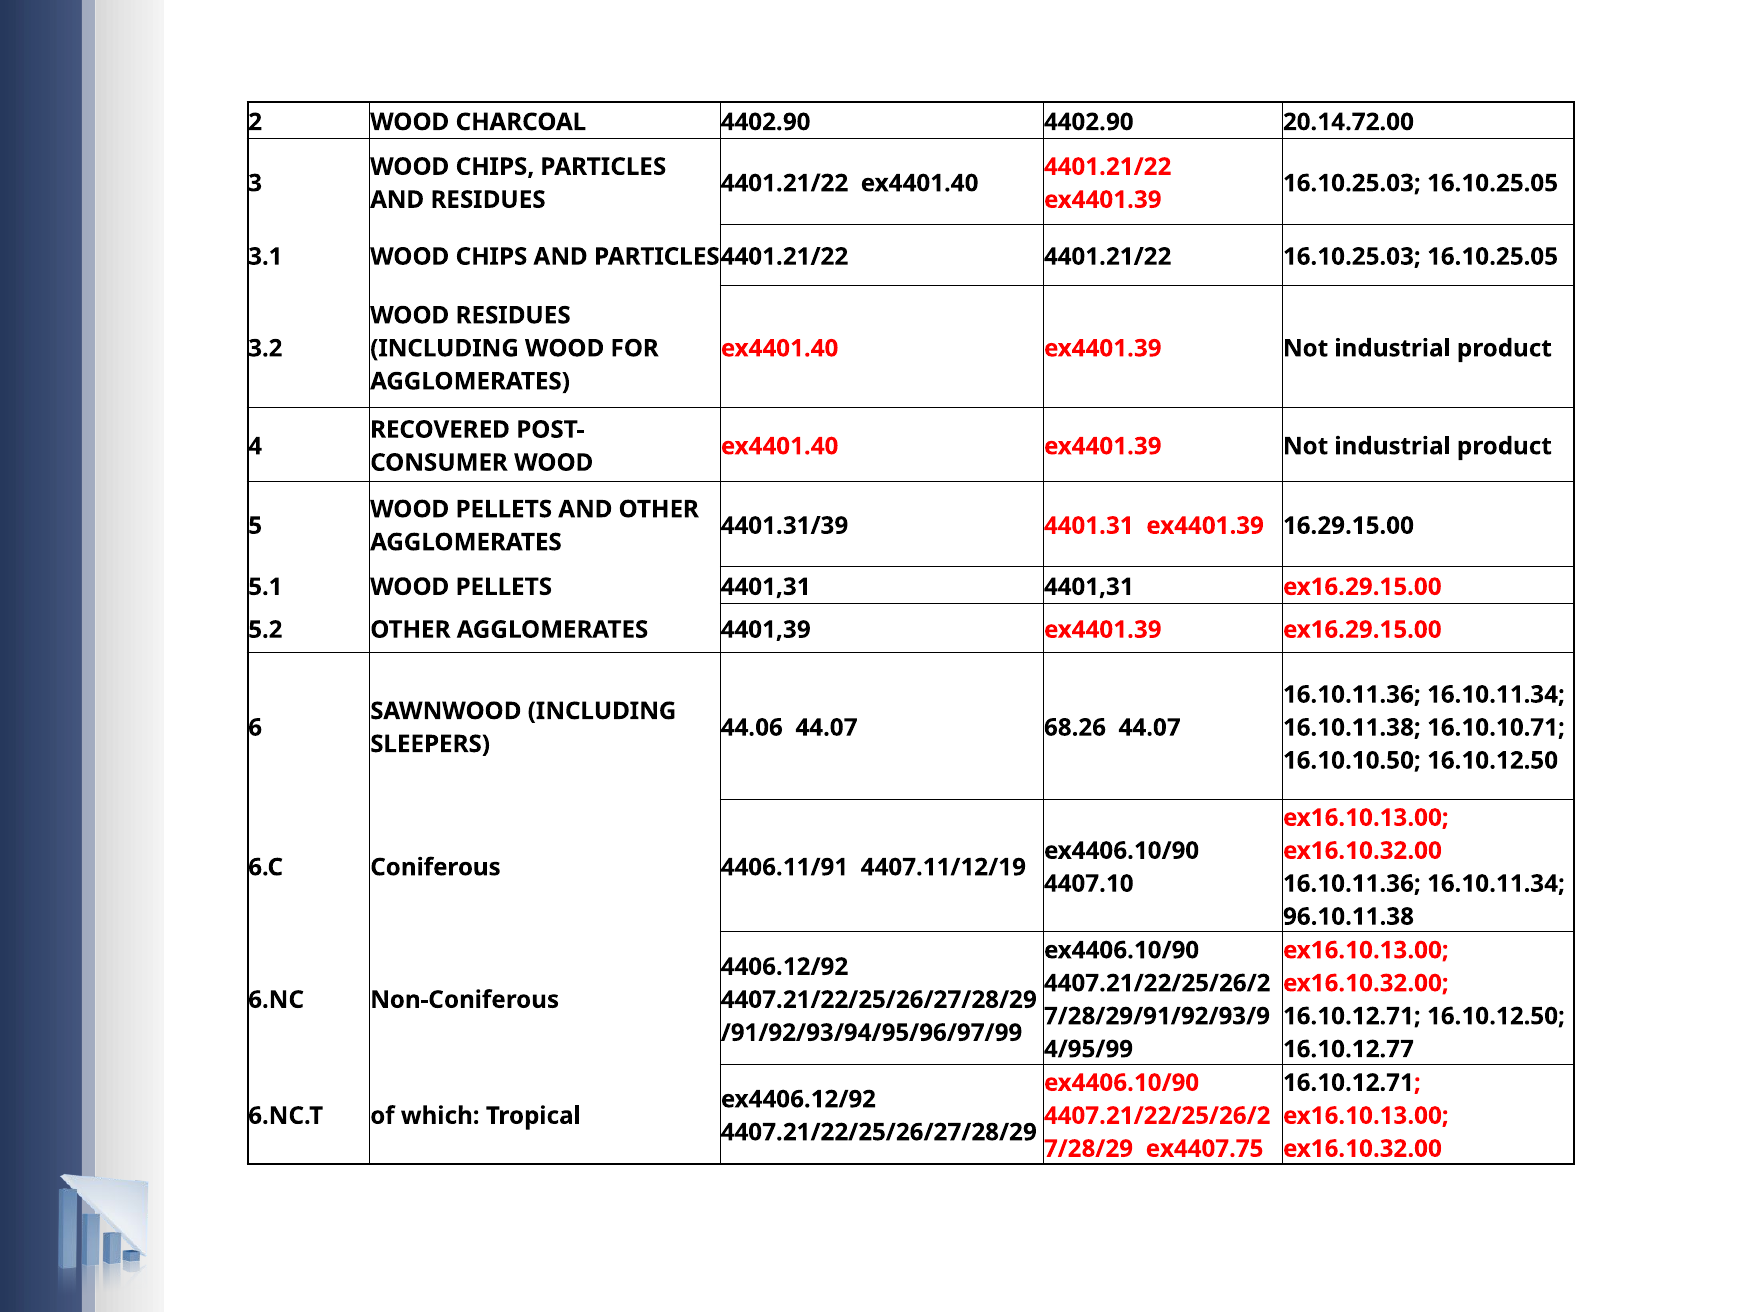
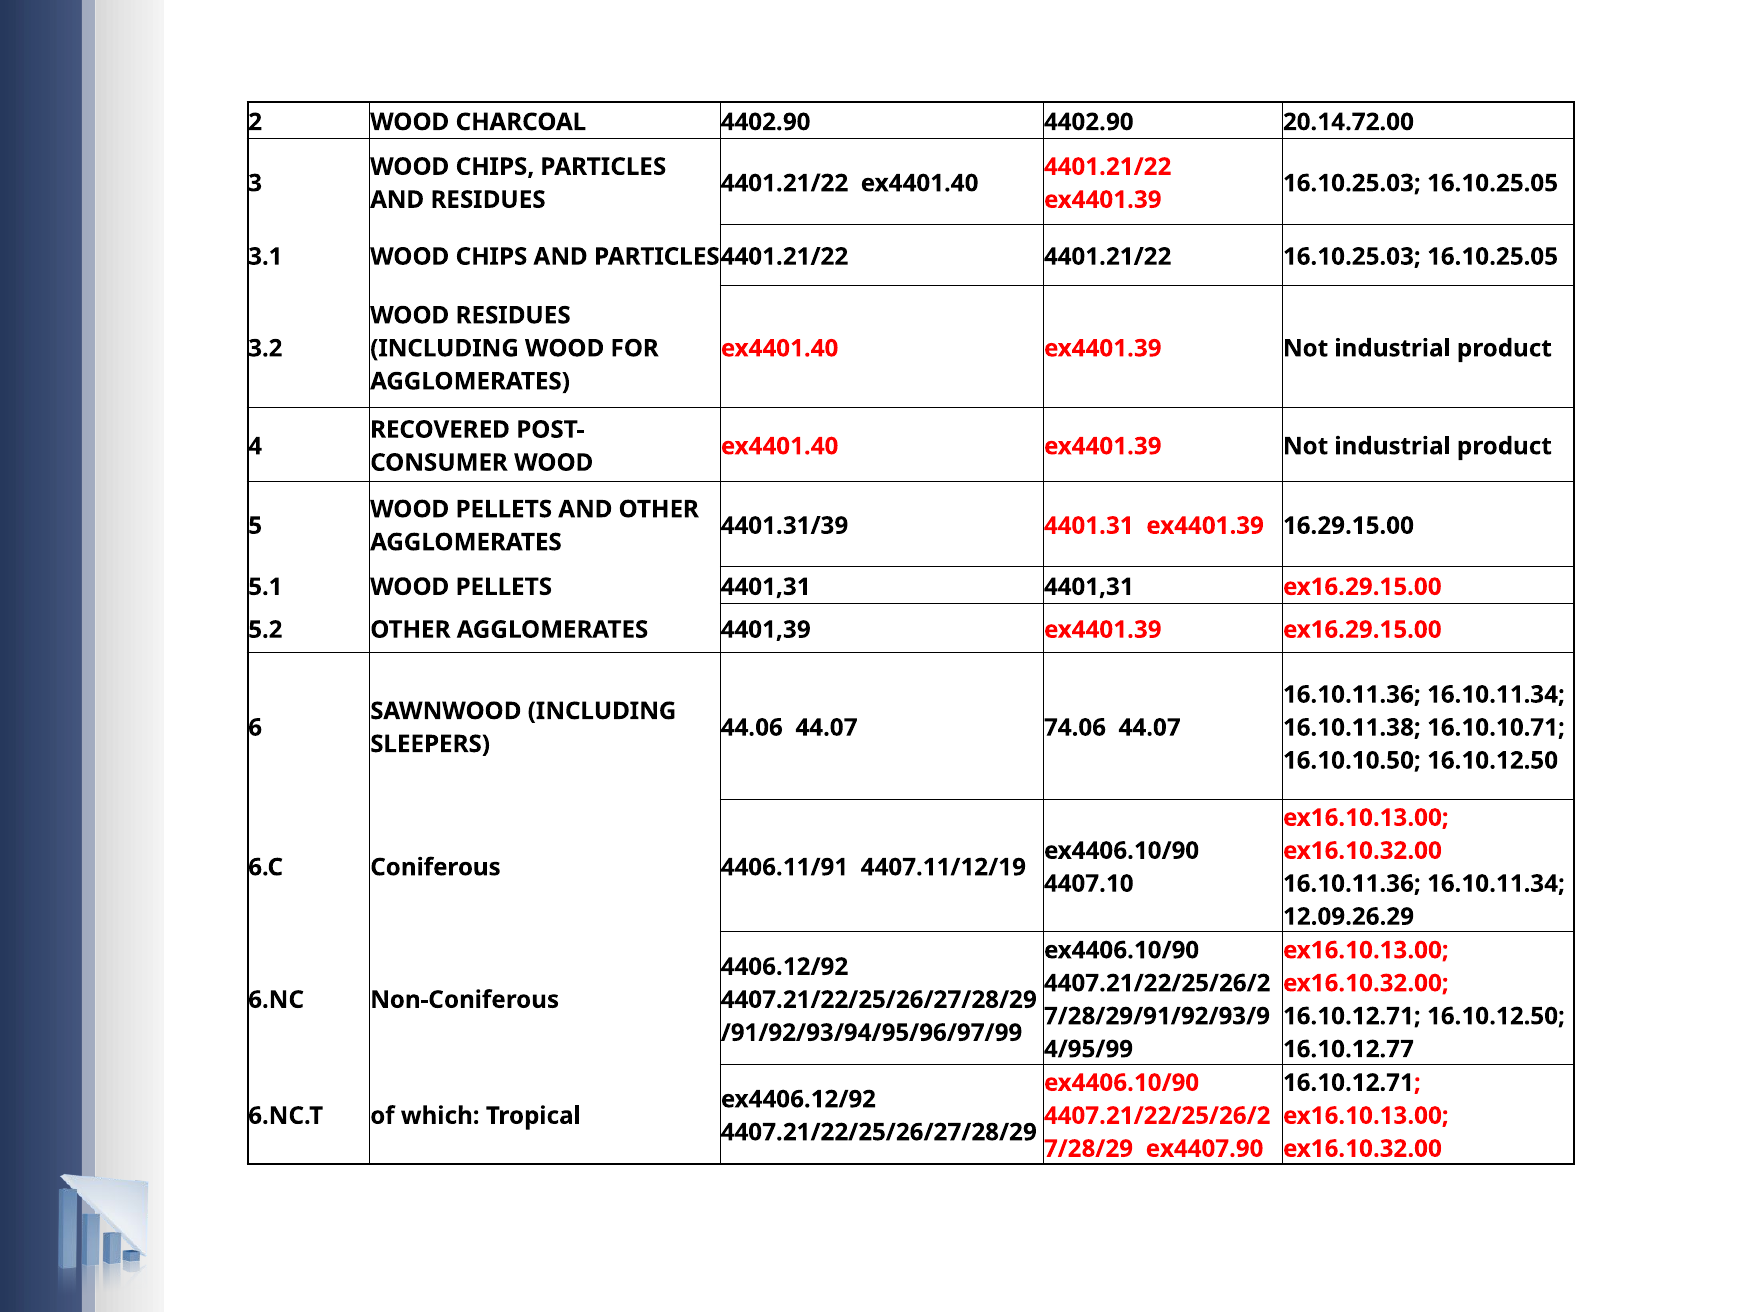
68.26: 68.26 -> 74.06 (1075, 727)
96.10.11.38: 96.10.11.38 -> 12.09.26.29 (1349, 917)
ex4407.75: ex4407.75 -> ex4407.90 (1205, 1149)
